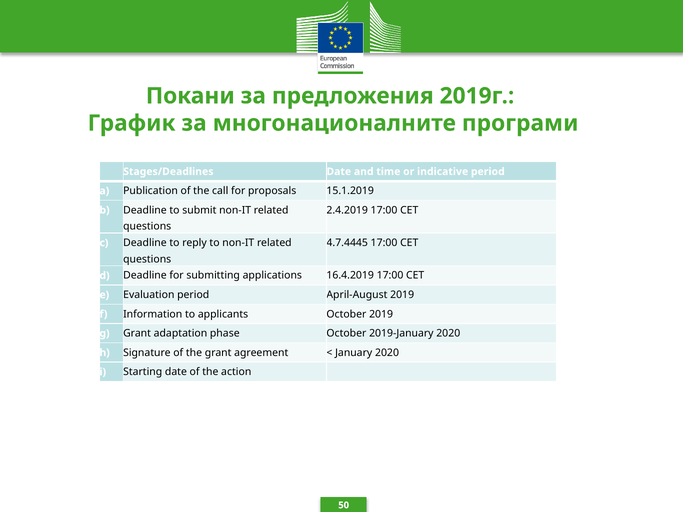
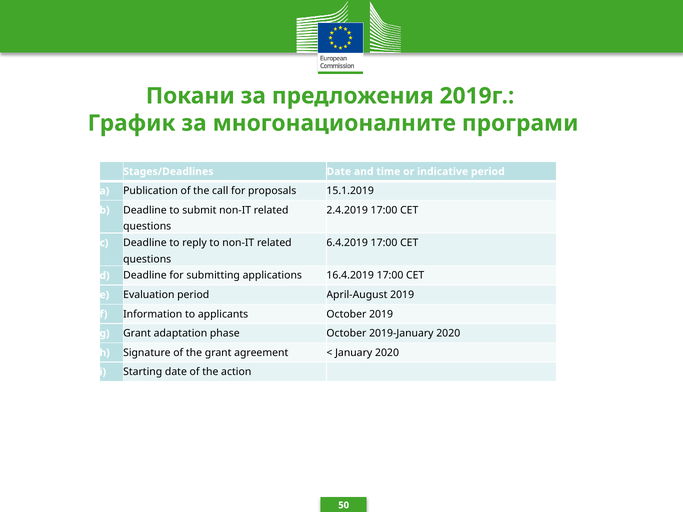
4.7.4445: 4.7.4445 -> 6.4.2019 (347, 243)
